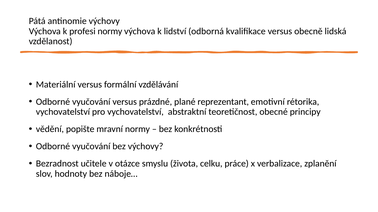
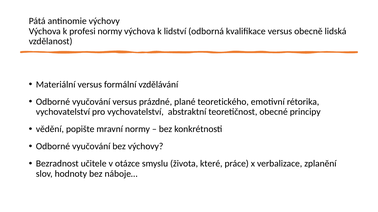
reprezentant: reprezentant -> teoretického (223, 102)
celku: celku -> které (211, 164)
